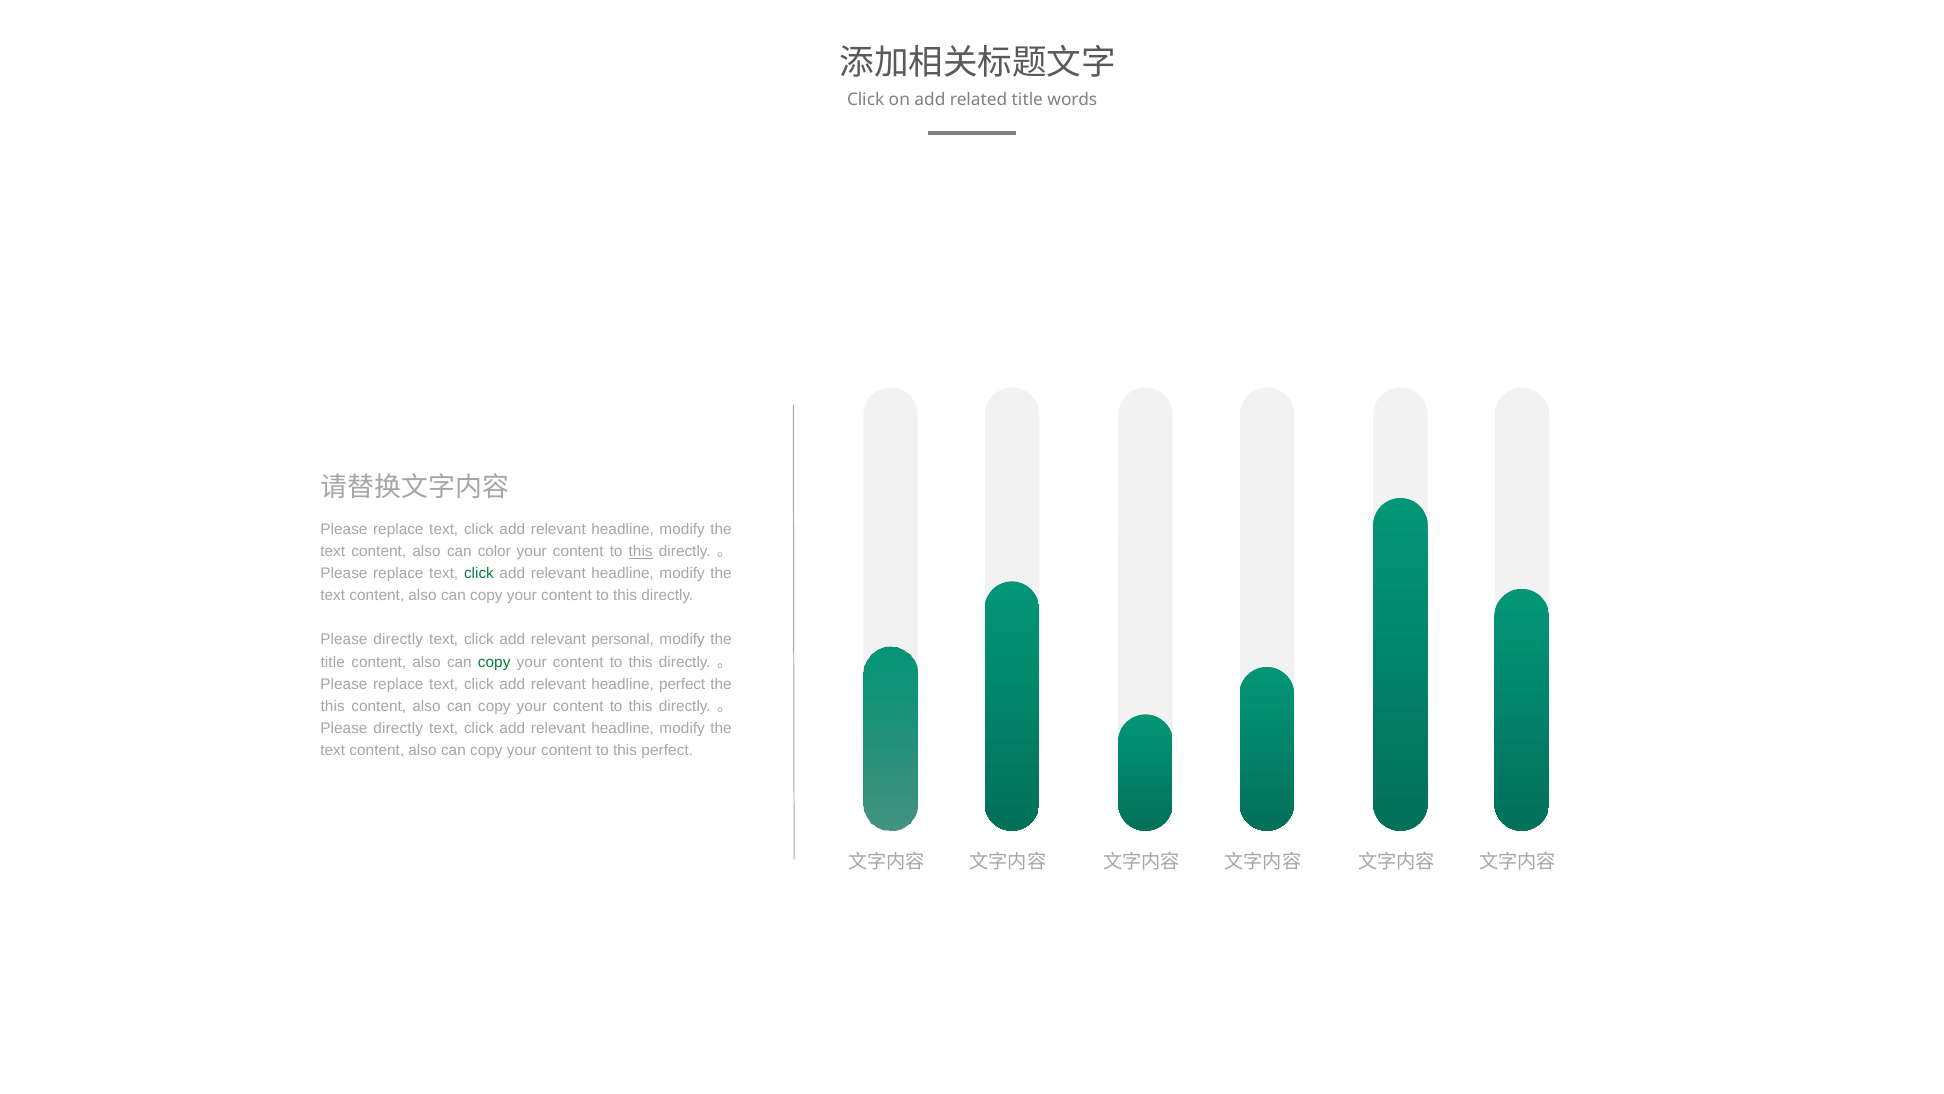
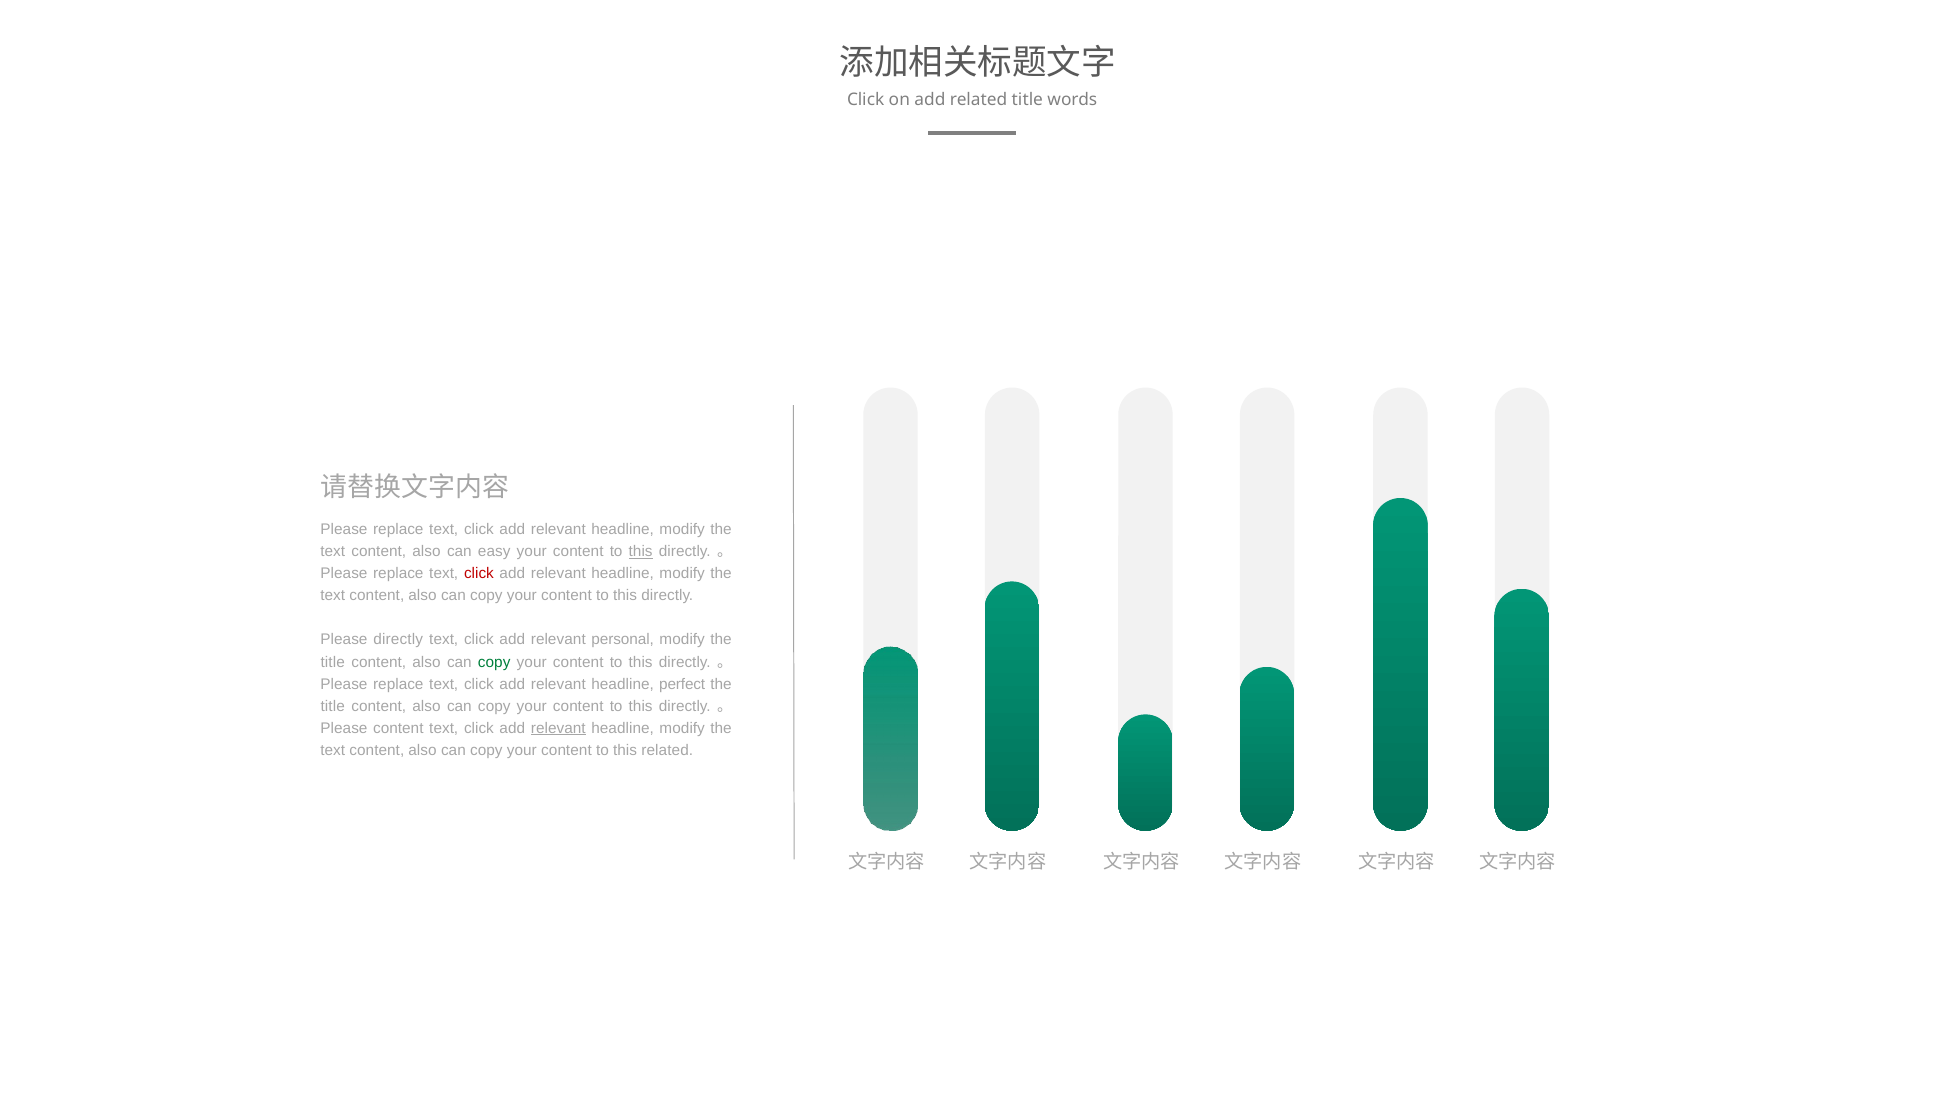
color: color -> easy (494, 551)
click colour: green -> red (479, 573)
this: this -> title (333, 706)
directly: directly -> content (398, 728)
relevant underline: none -> present (558, 728)
this perfect: perfect -> related (667, 750)
